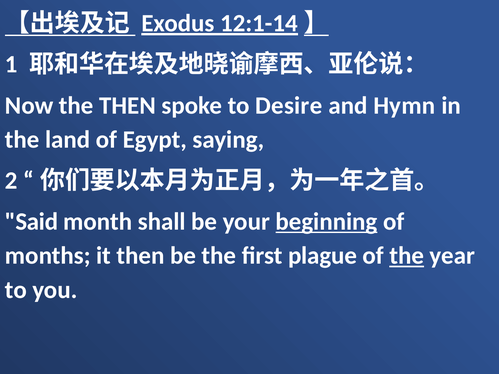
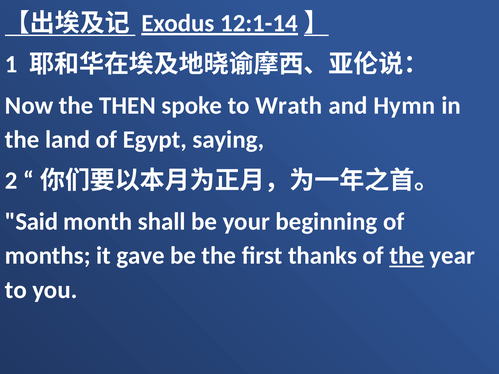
Desire: Desire -> Wrath (289, 106)
beginning underline: present -> none (326, 222)
it then: then -> gave (141, 256)
plague: plague -> thanks (323, 256)
